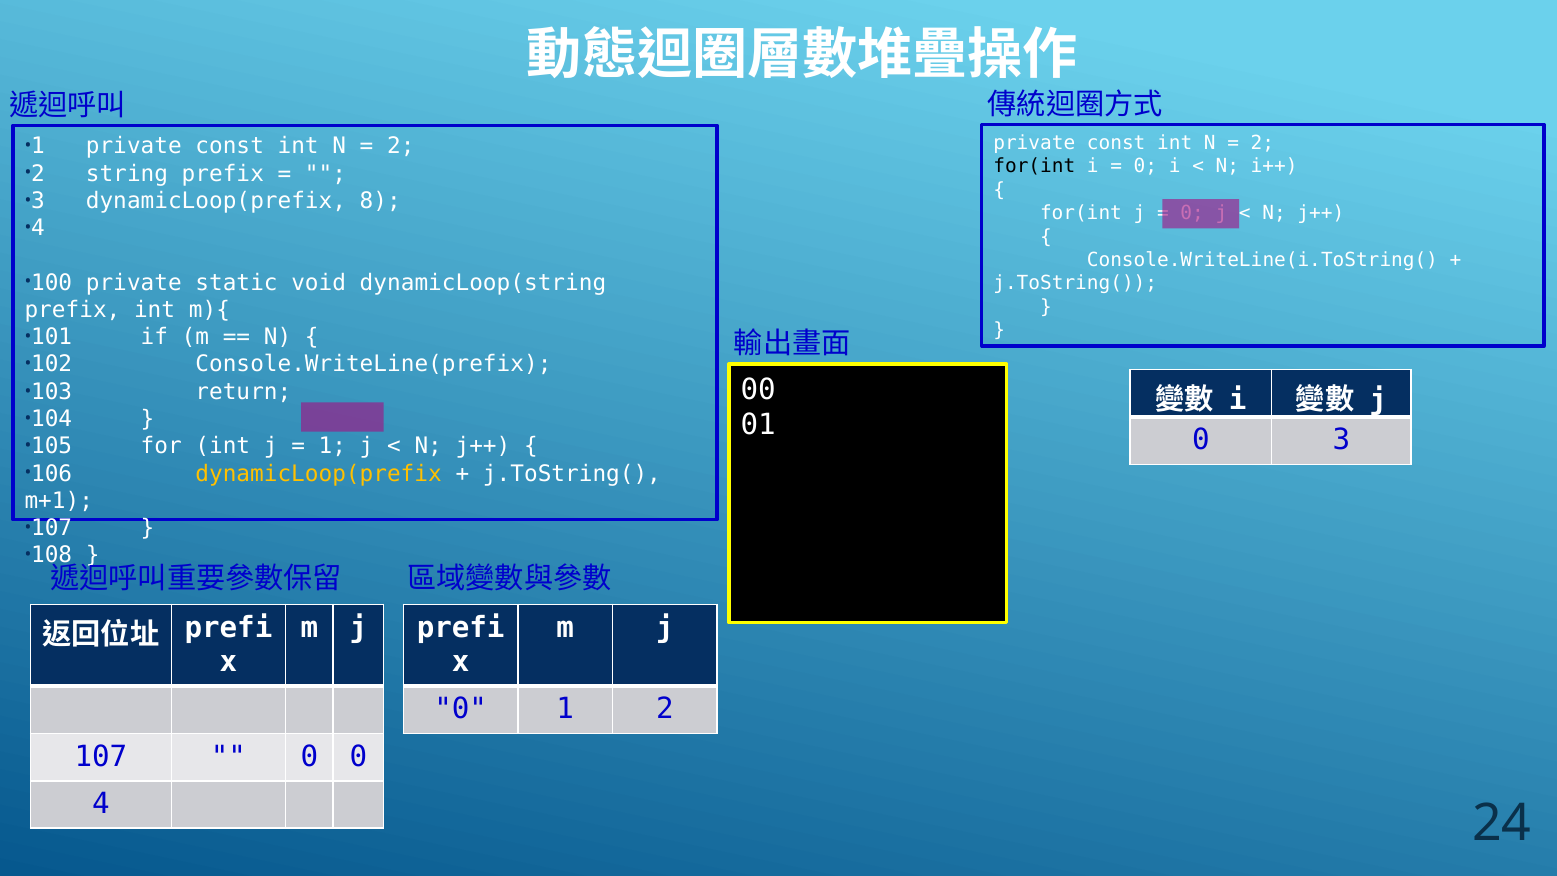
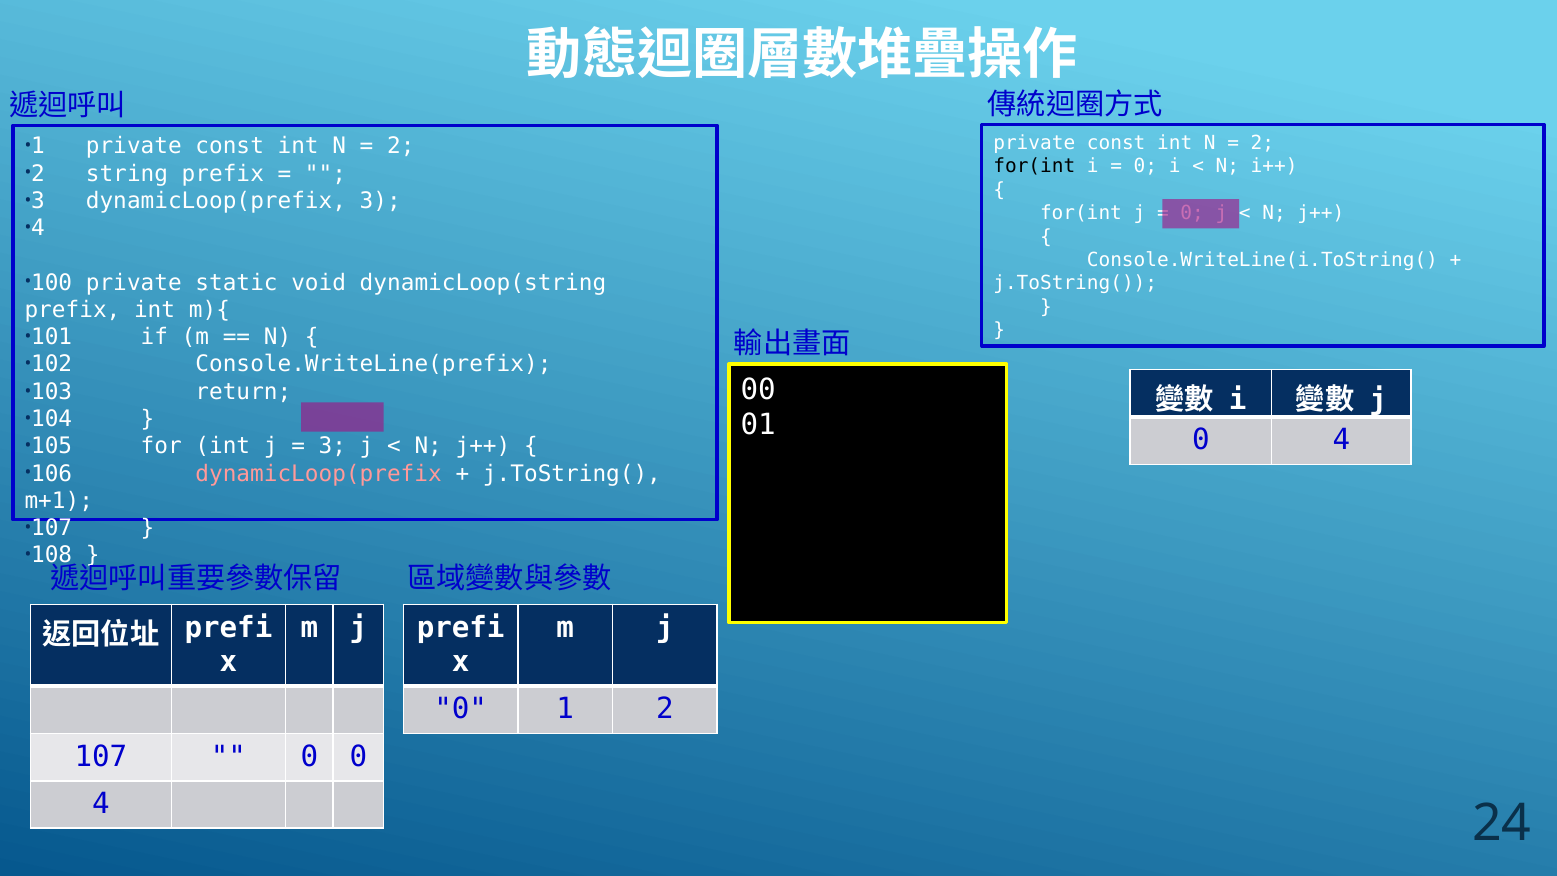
dynamicLoop(prefix 8: 8 -> 3 (380, 201)
3: 3 -> 4 (1341, 440)
1: 1 -> 3 (332, 446)
dynamicLoop(prefix colour: yellow -> pink (319, 473)
